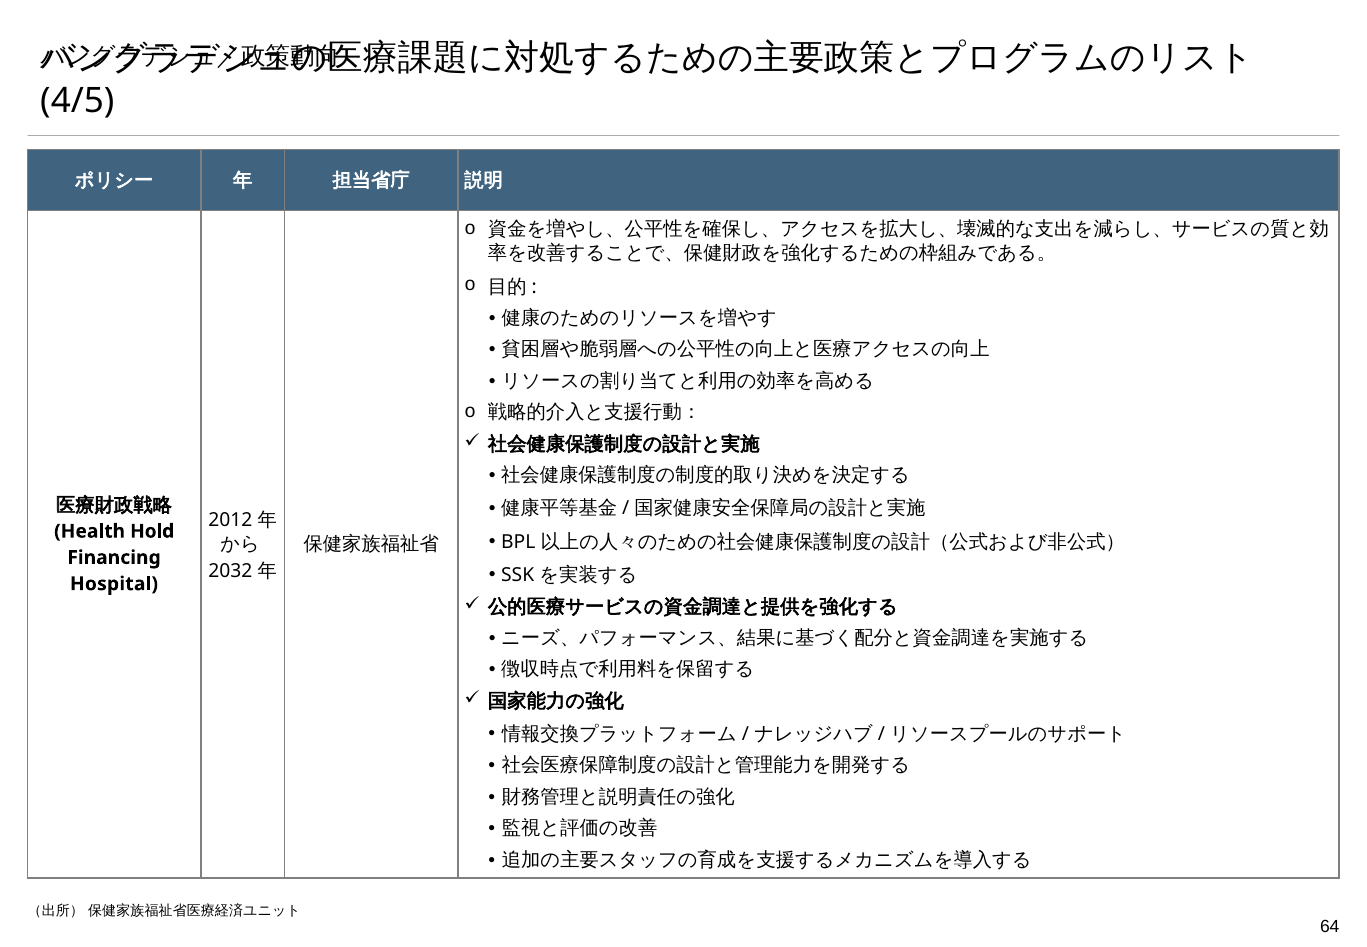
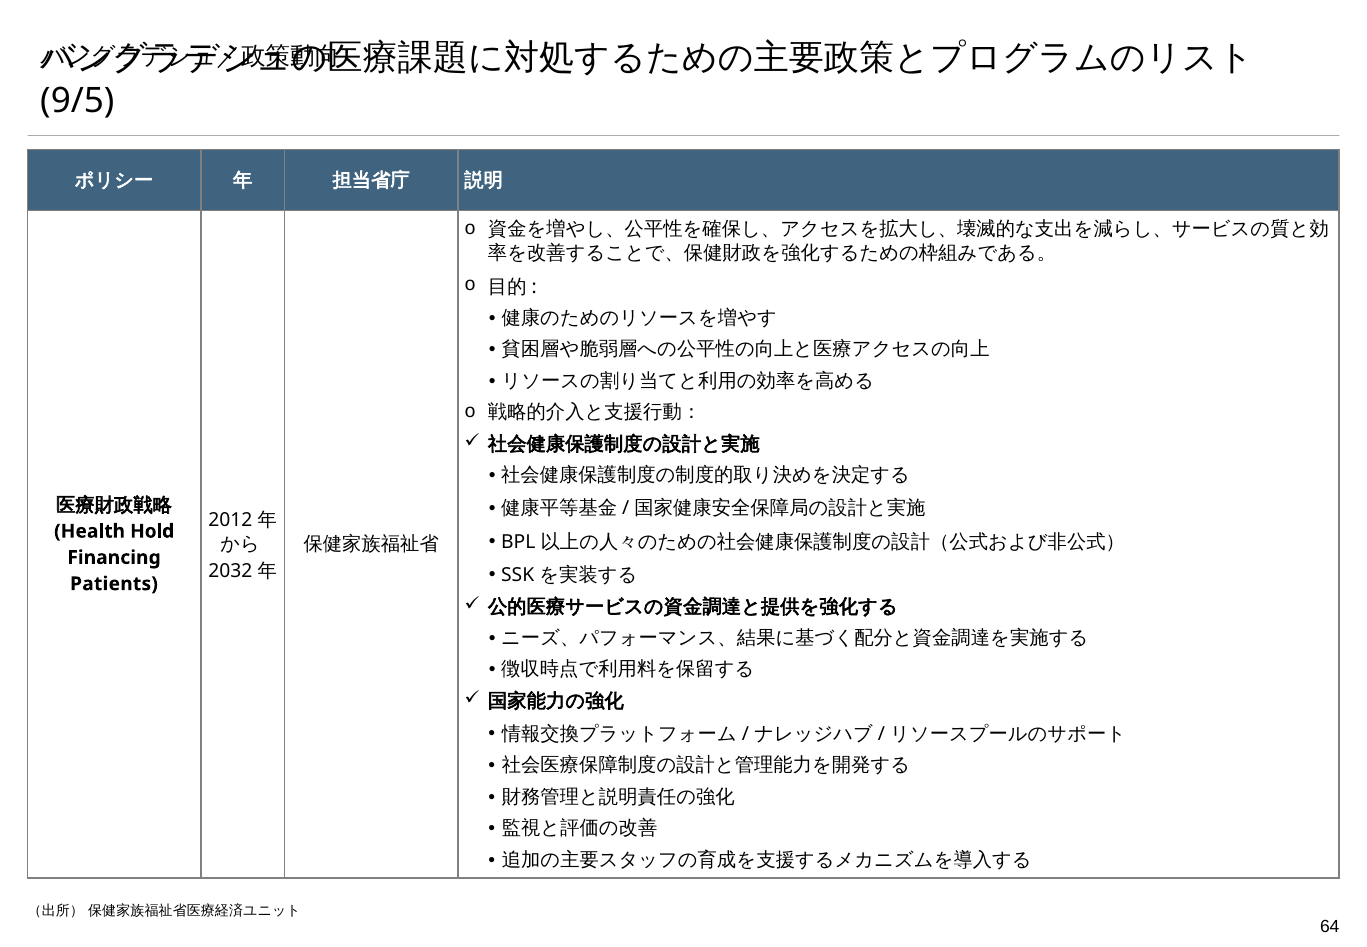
4/5: 4/5 -> 9/5 (77, 100)
Hospital: Hospital -> Patients (114, 583)
